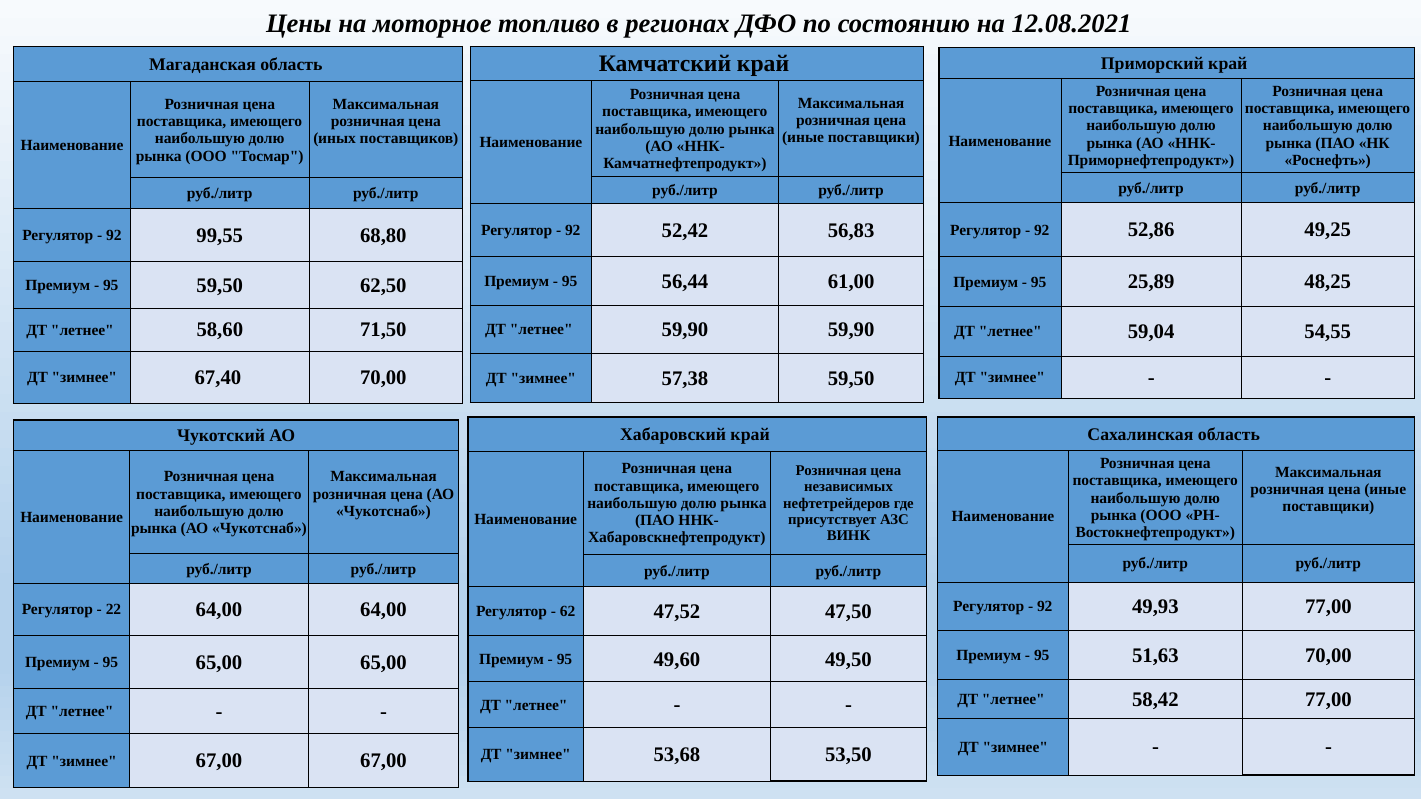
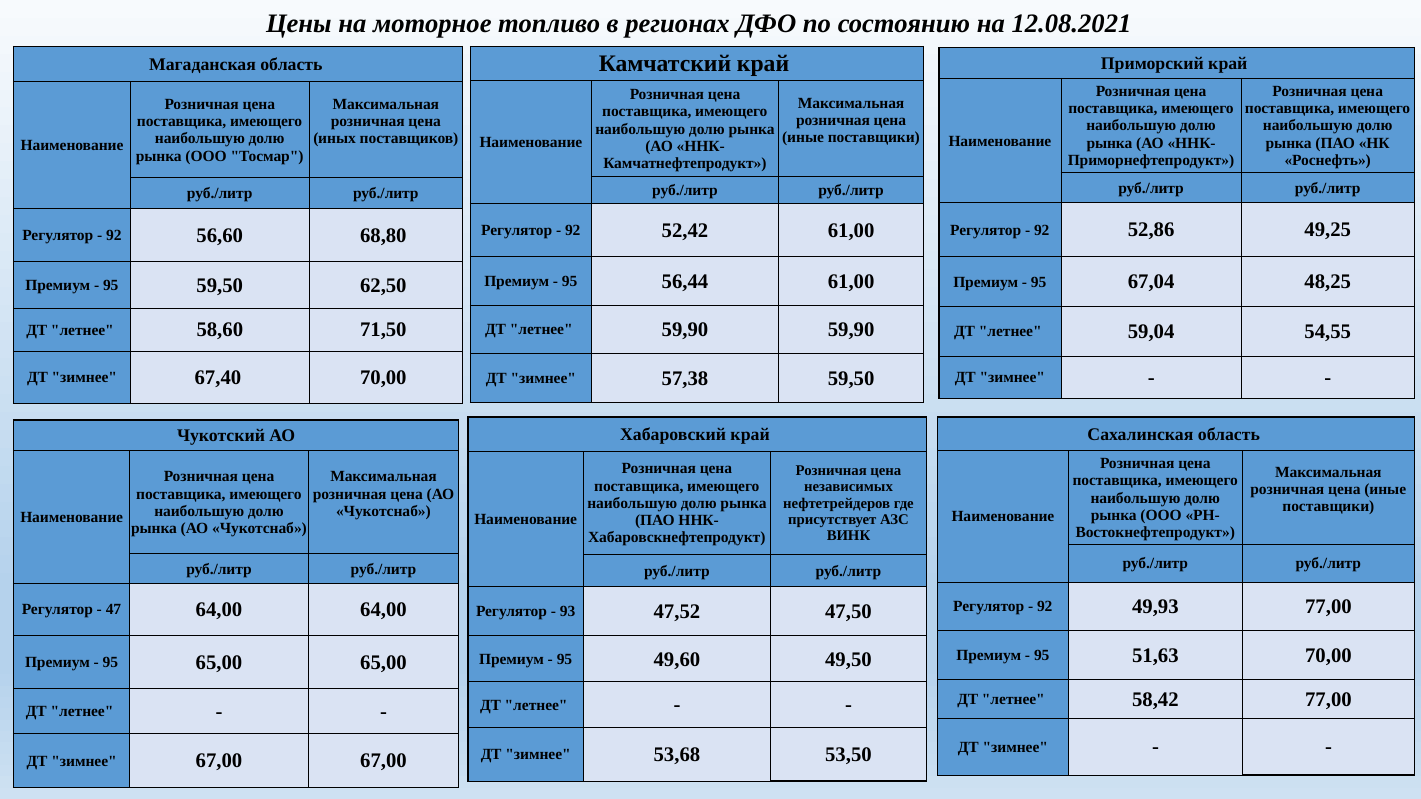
52,42 56,83: 56,83 -> 61,00 (851, 231)
99,55: 99,55 -> 56,60 (220, 236)
25,89: 25,89 -> 67,04 (1151, 282)
22: 22 -> 47 (113, 610)
62: 62 -> 93 (568, 612)
